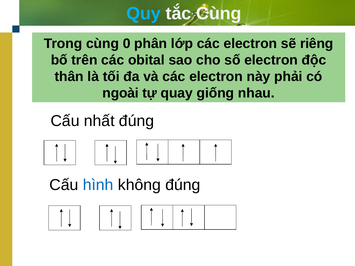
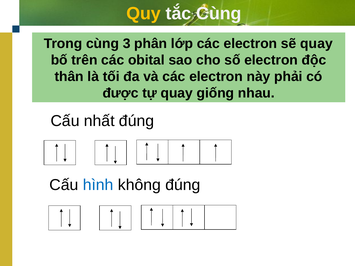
Quy colour: light blue -> yellow (144, 14)
0: 0 -> 3 (127, 44)
sẽ riêng: riêng -> quay (316, 44)
ngoài: ngoài -> được (121, 93)
